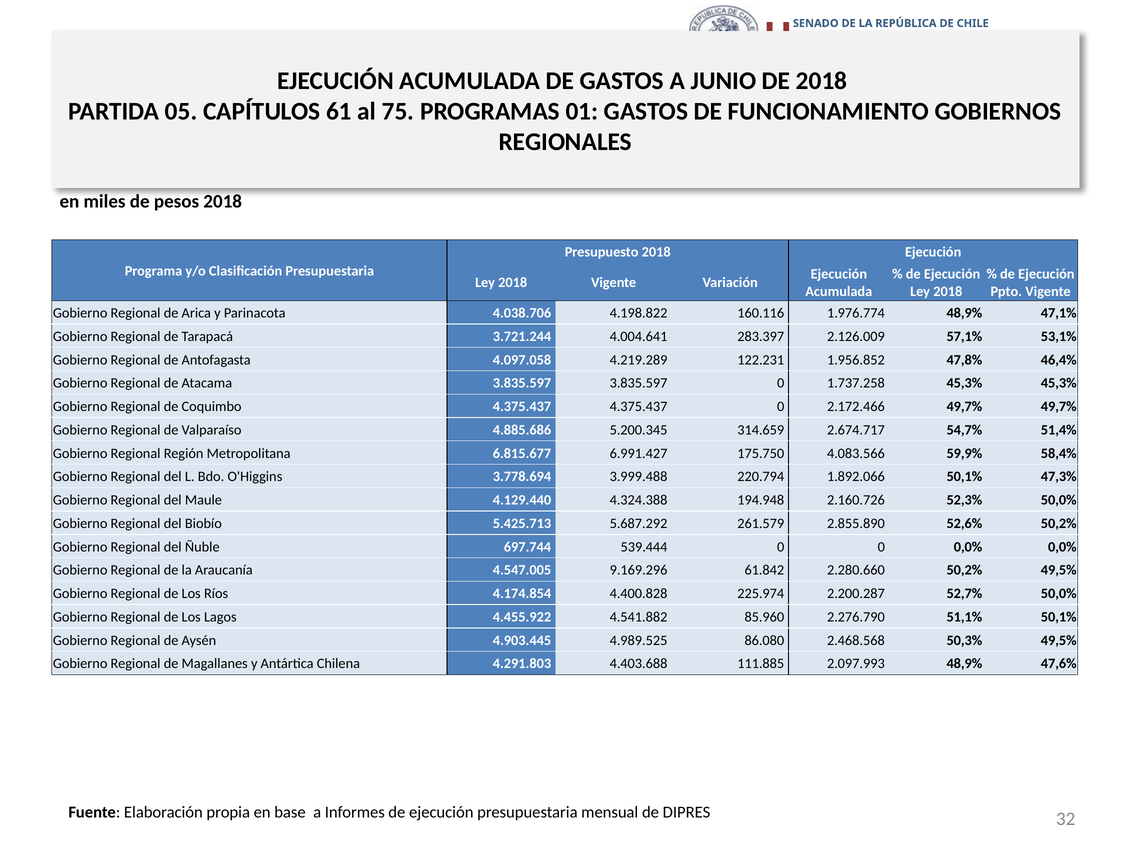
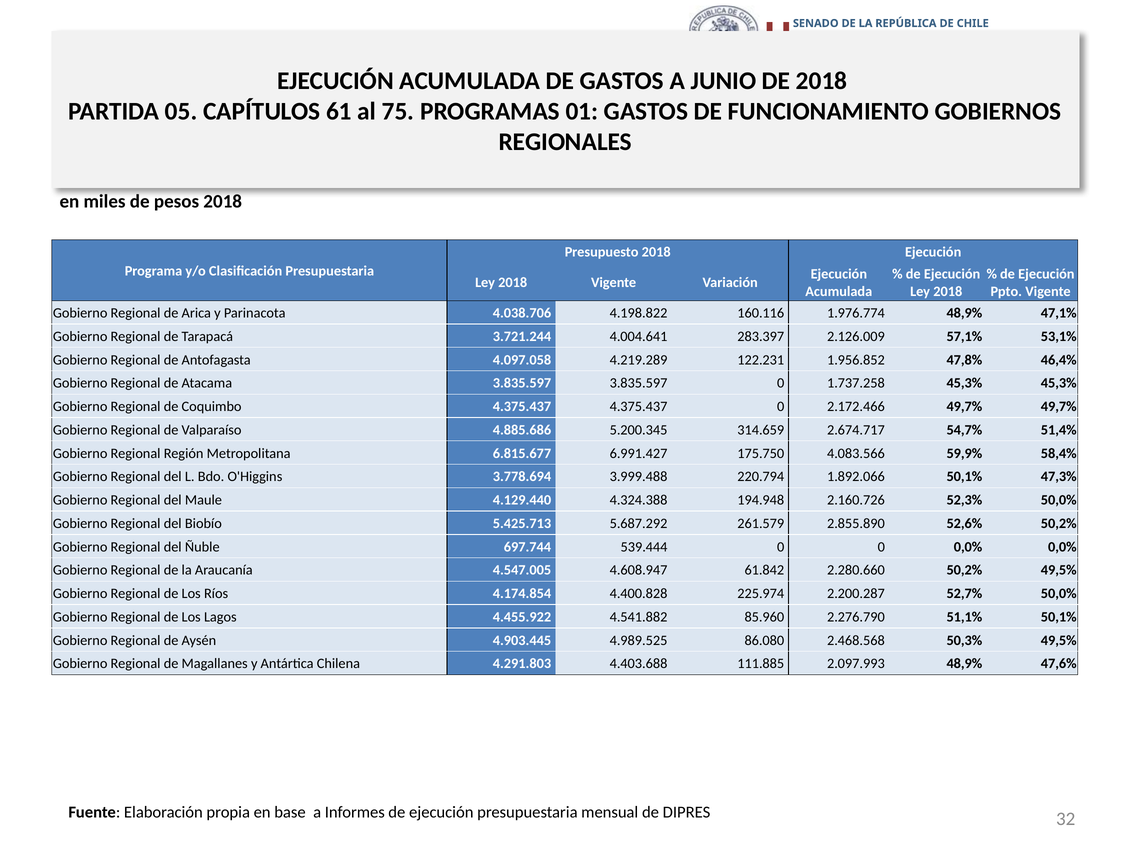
9.169.296: 9.169.296 -> 4.608.947 (639, 570)
